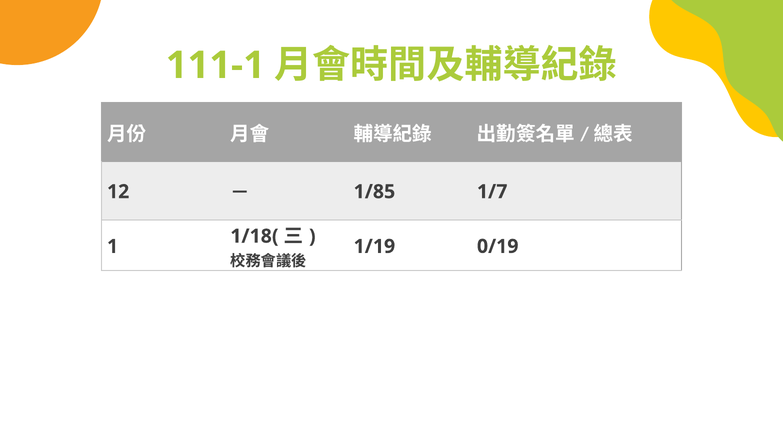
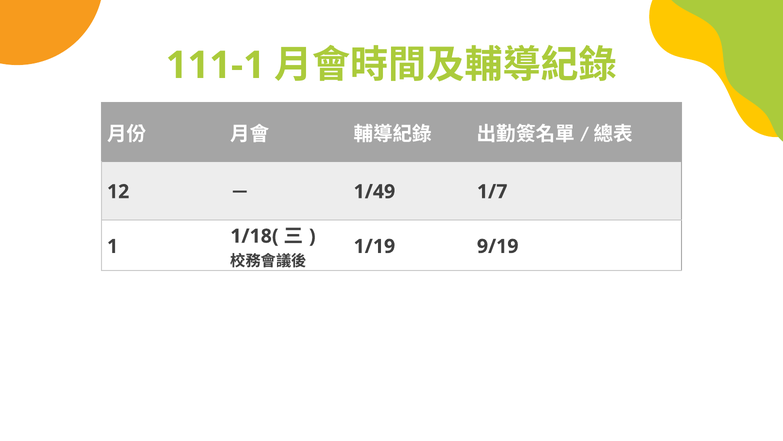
1/85: 1/85 -> 1/49 (374, 191)
0/19: 0/19 -> 9/19 (498, 246)
